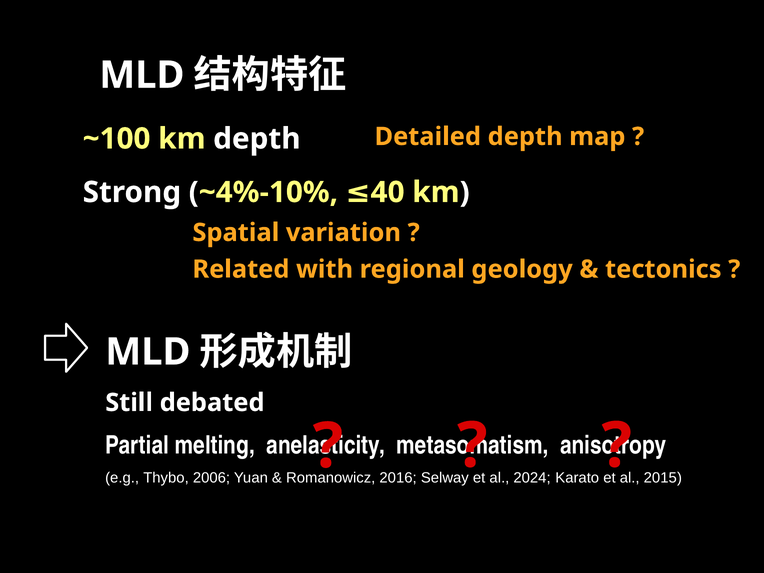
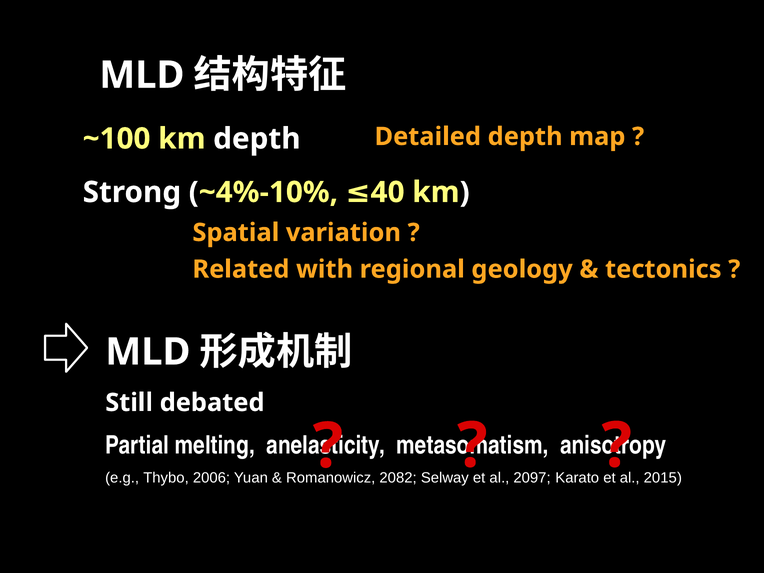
2016: 2016 -> 2082 (398, 478)
2024: 2024 -> 2097 (532, 478)
